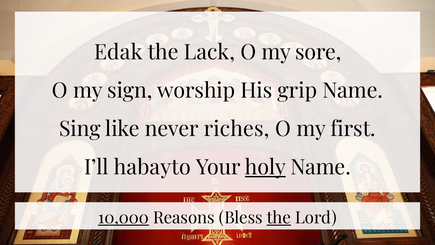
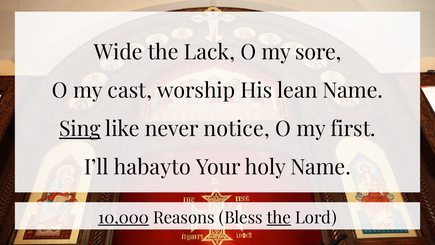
Edak: Edak -> Wide (118, 52)
sign: sign -> cast (130, 91)
grip: grip -> lean (297, 91)
Sing underline: none -> present (80, 129)
riches: riches -> notice (237, 129)
holy underline: present -> none (265, 167)
